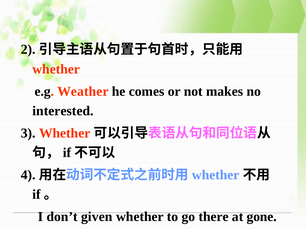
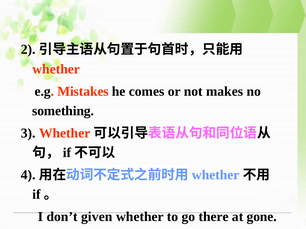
Weather: Weather -> Mistakes (83, 92)
interested: interested -> something (63, 111)
